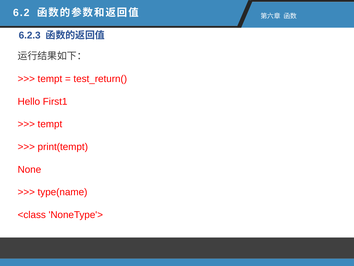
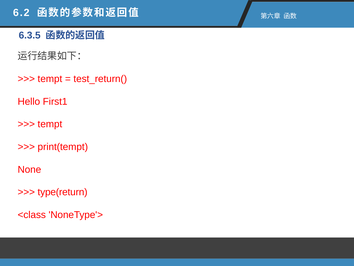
6.2.3: 6.2.3 -> 6.3.5 (30, 35)
type(name: type(name -> type(return (63, 192)
